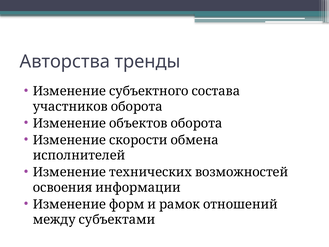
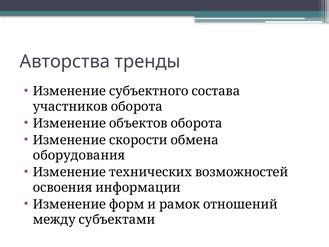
исполнителей: исполнителей -> оборудования (79, 155)
